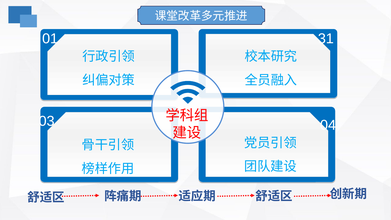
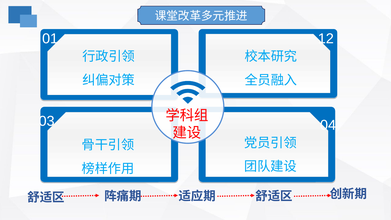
31: 31 -> 12 (326, 39)
